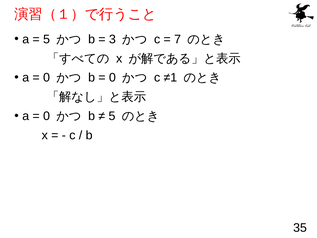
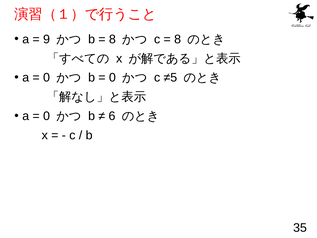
5: 5 -> 9 (47, 39)
3: 3 -> 8 (112, 39)
7: 7 -> 8 (178, 39)
≠1: ≠1 -> ≠5 (170, 78)
5: 5 -> 6 (112, 116)
